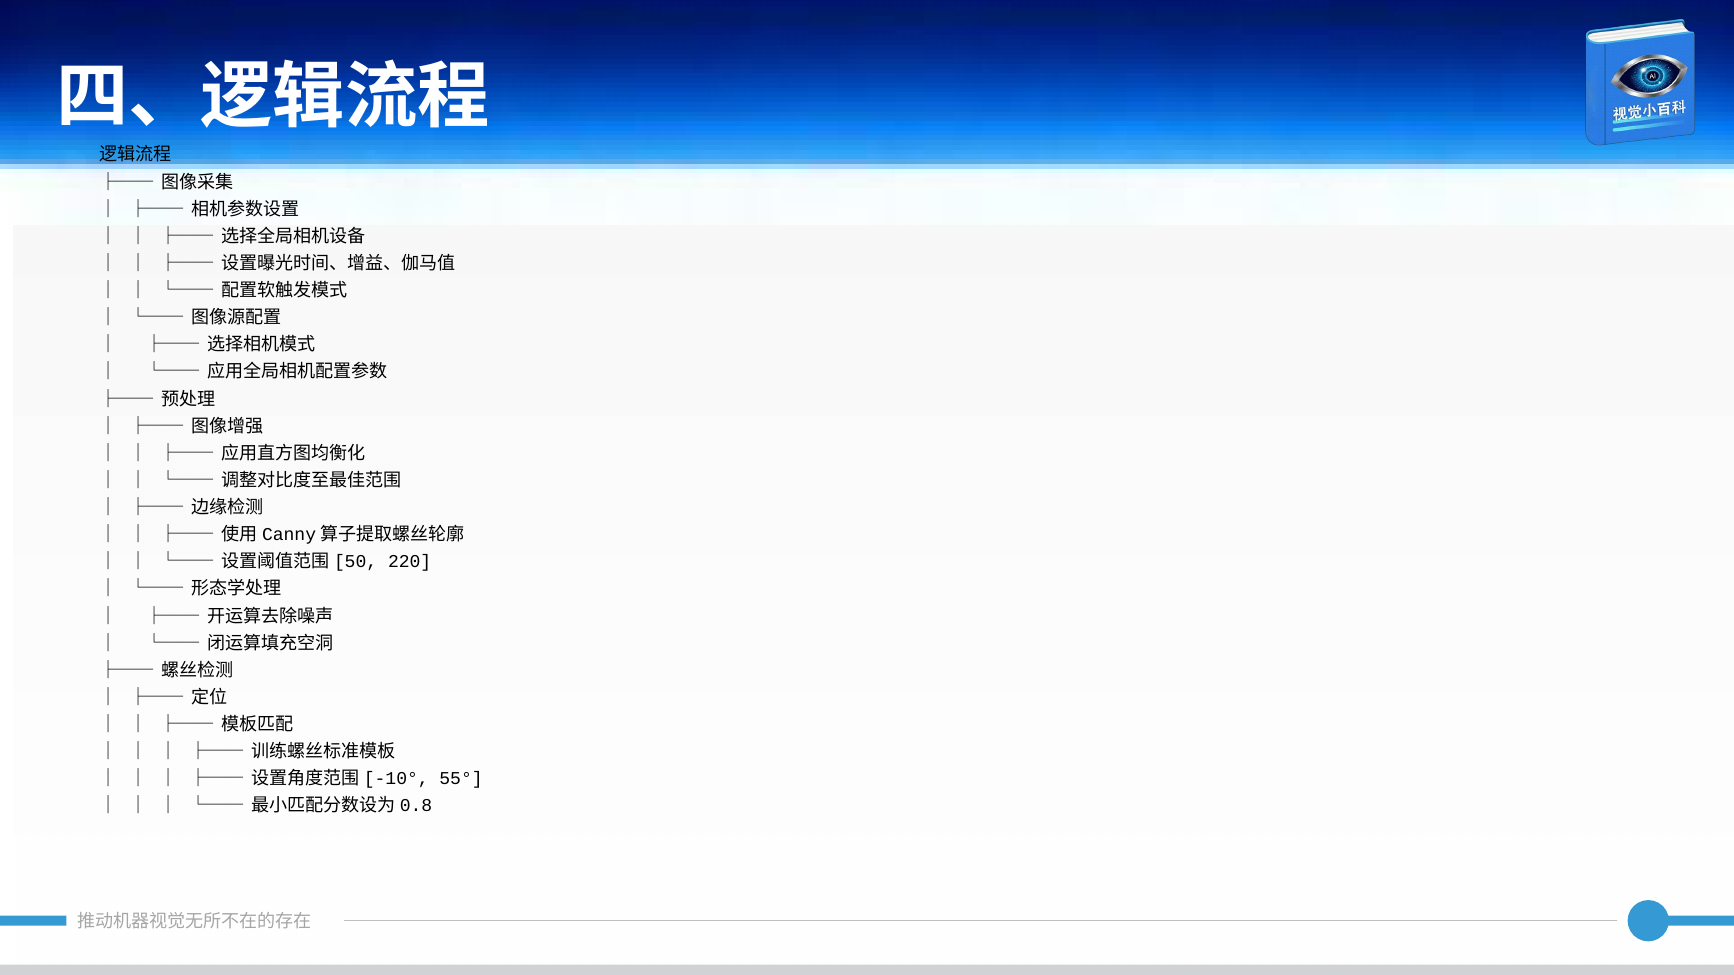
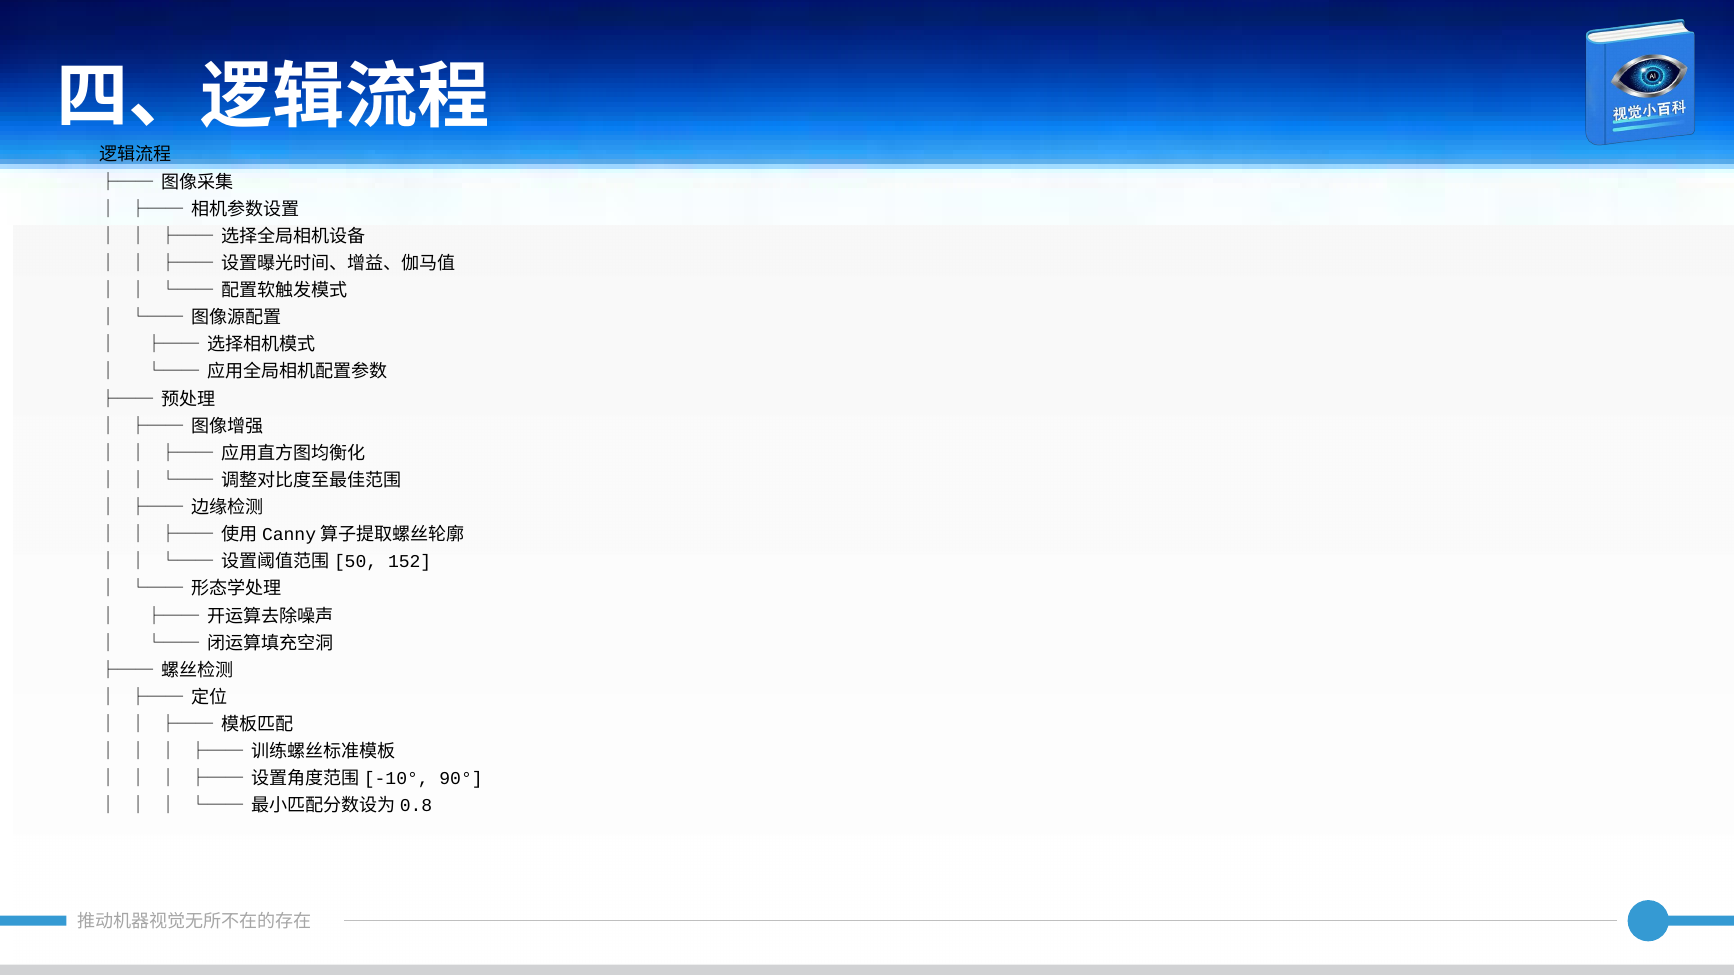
220: 220 -> 152 (410, 562)
55°: 55° -> 90° (461, 779)
